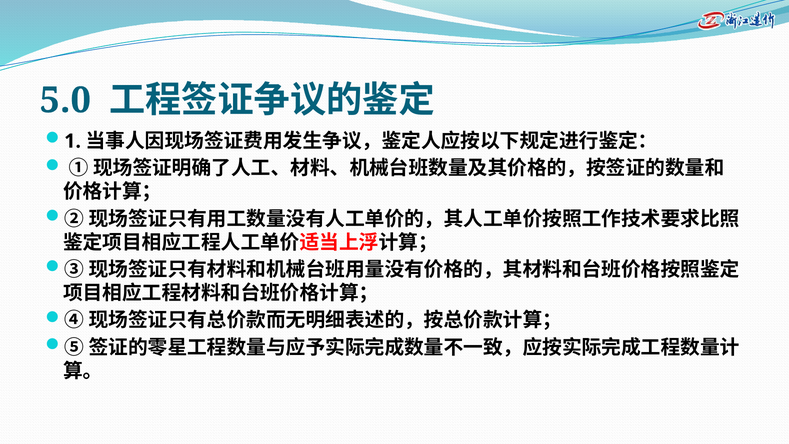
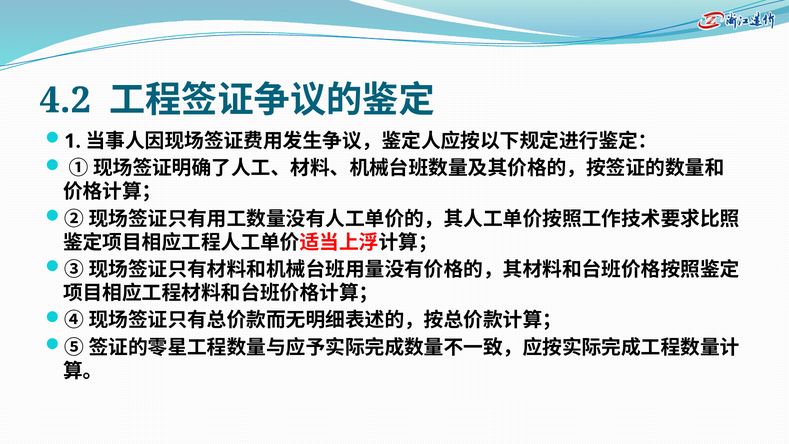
5.0: 5.0 -> 4.2 (65, 100)
